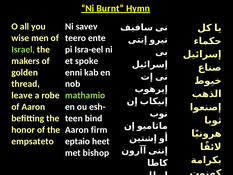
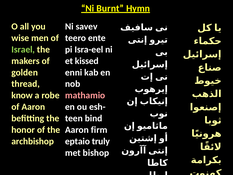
spoke: spoke -> kissed (87, 61)
leave: leave -> know (22, 95)
mathamio colour: light green -> pink (85, 95)
empsateto: empsateto -> archbishop (33, 141)
heet: heet -> truly (101, 141)
